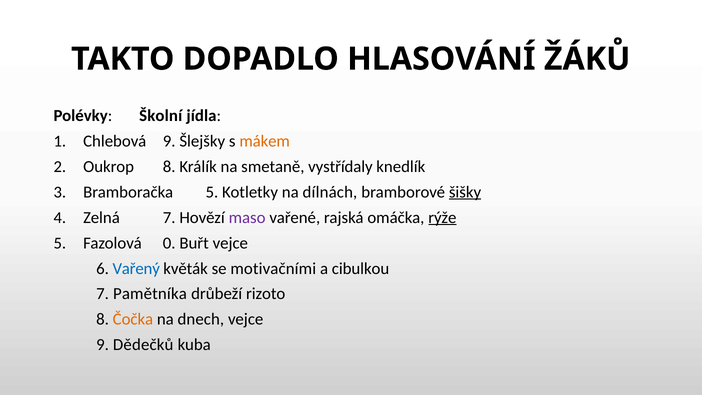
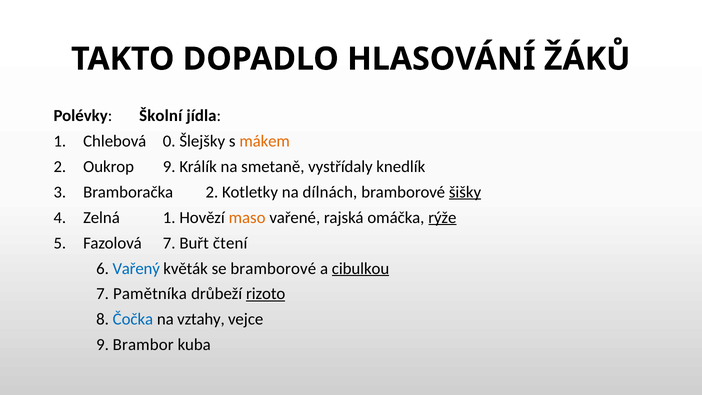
Chlebová 9: 9 -> 0 (169, 141)
Oukrop 8: 8 -> 9 (169, 166)
Bramboračka 5: 5 -> 2 (212, 192)
Zelná 7: 7 -> 1 (169, 217)
maso colour: purple -> orange (247, 217)
Fazolová 0: 0 -> 7 (169, 243)
Buřt vejce: vejce -> čtení (230, 243)
se motivačními: motivačními -> bramborové (273, 268)
cibulkou underline: none -> present (361, 268)
rizoto underline: none -> present (266, 294)
Čočka colour: orange -> blue (133, 319)
dnech: dnech -> vztahy (201, 319)
Dědečků: Dědečků -> Brambor (143, 345)
